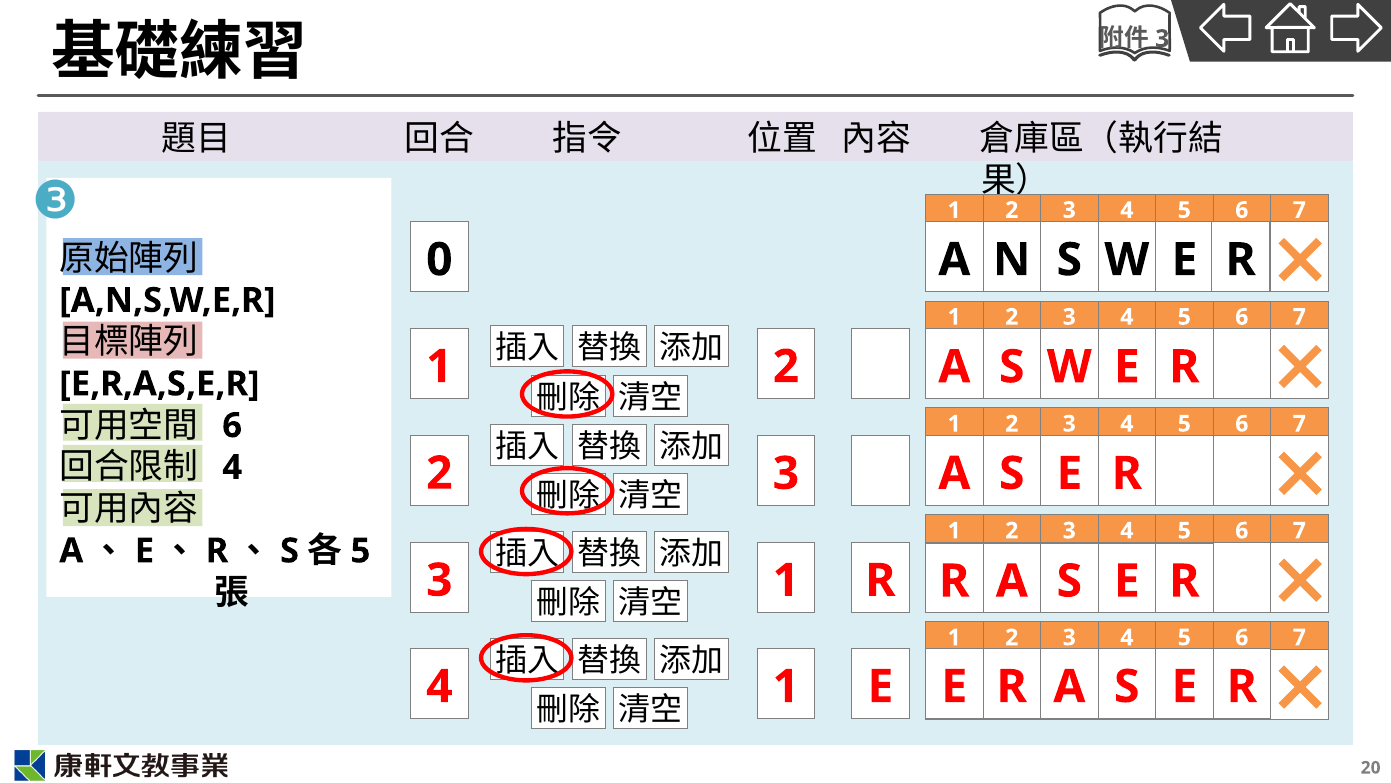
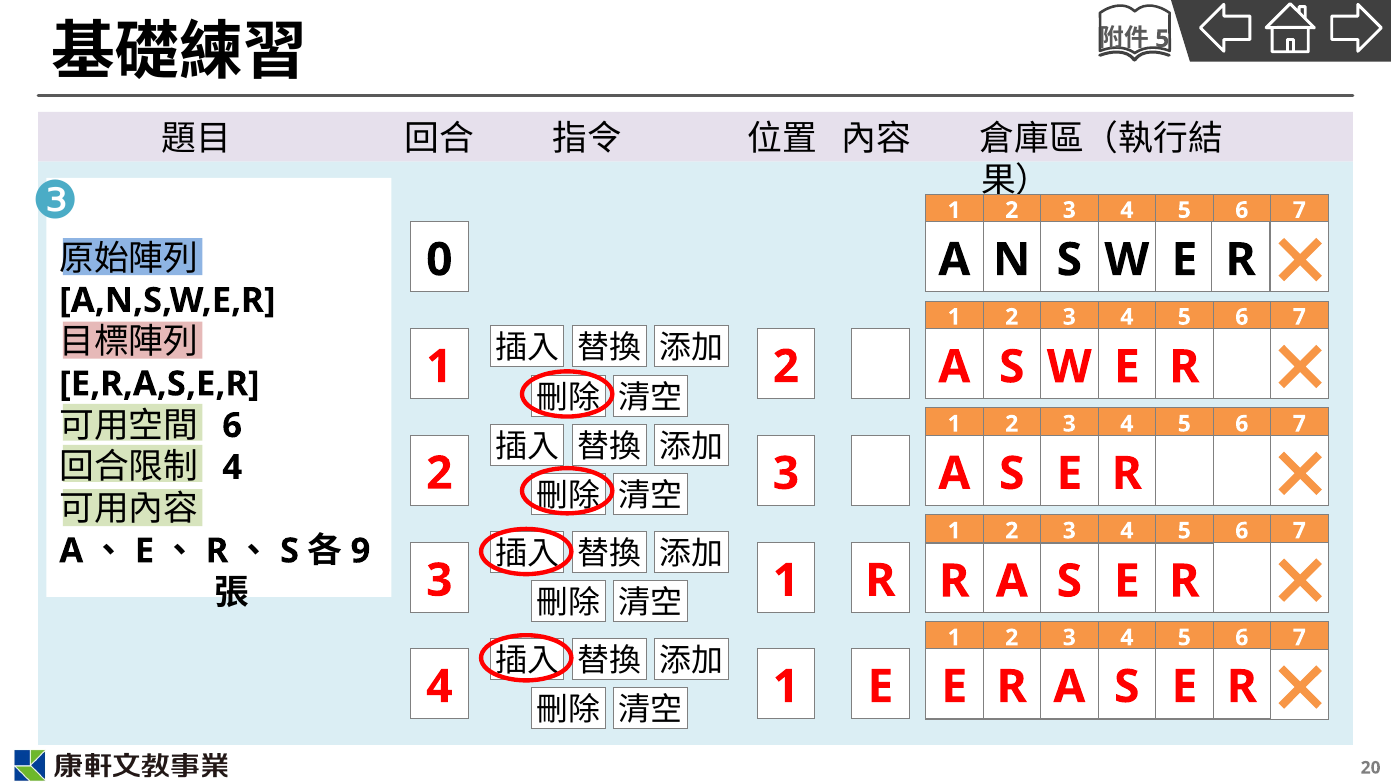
3: 3 -> 5 (1162, 39)
5: 5 -> 9 (360, 551)
